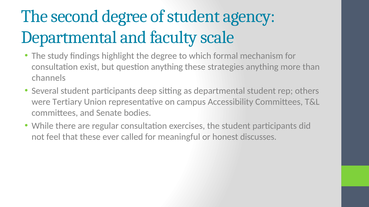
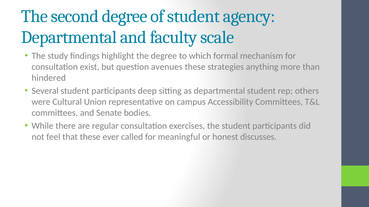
question anything: anything -> avenues (167, 67)
channels: channels -> hindered (49, 78)
Tertiary: Tertiary -> Cultural (67, 102)
